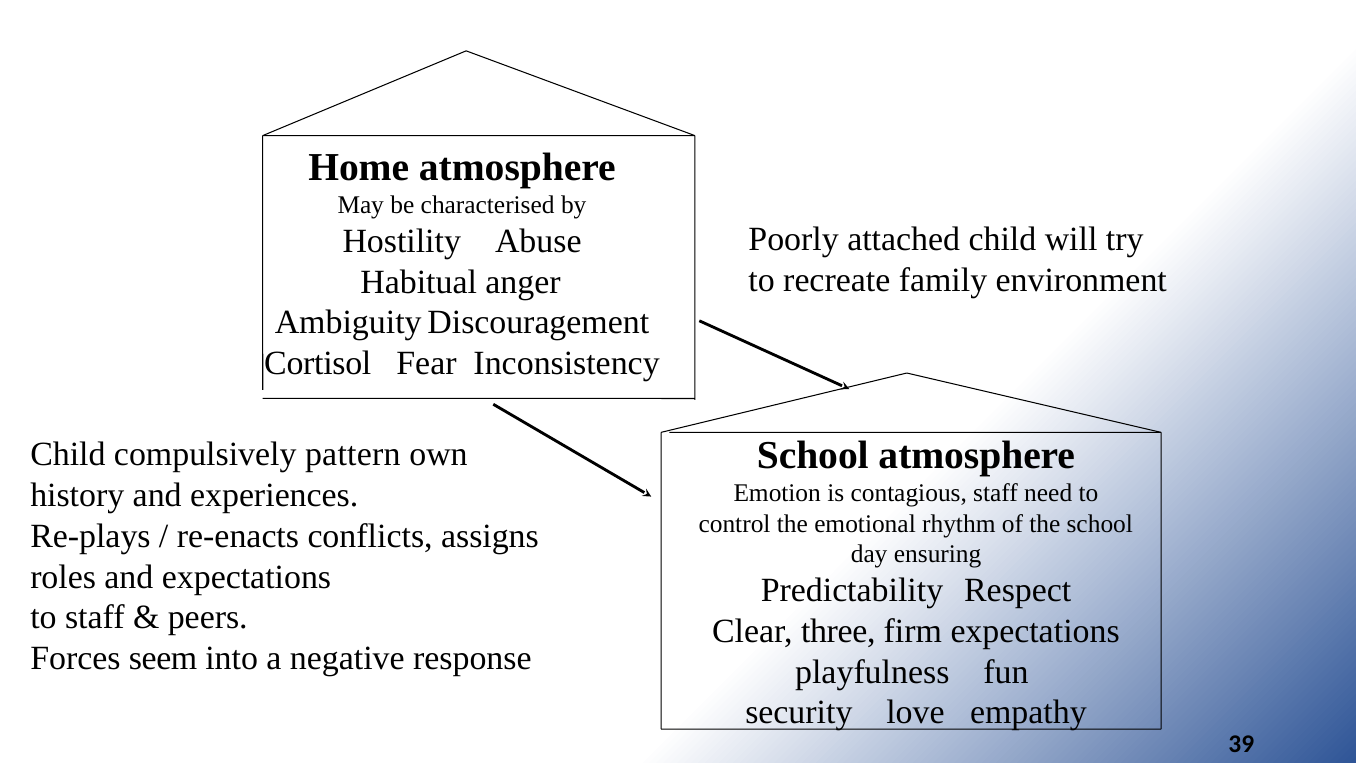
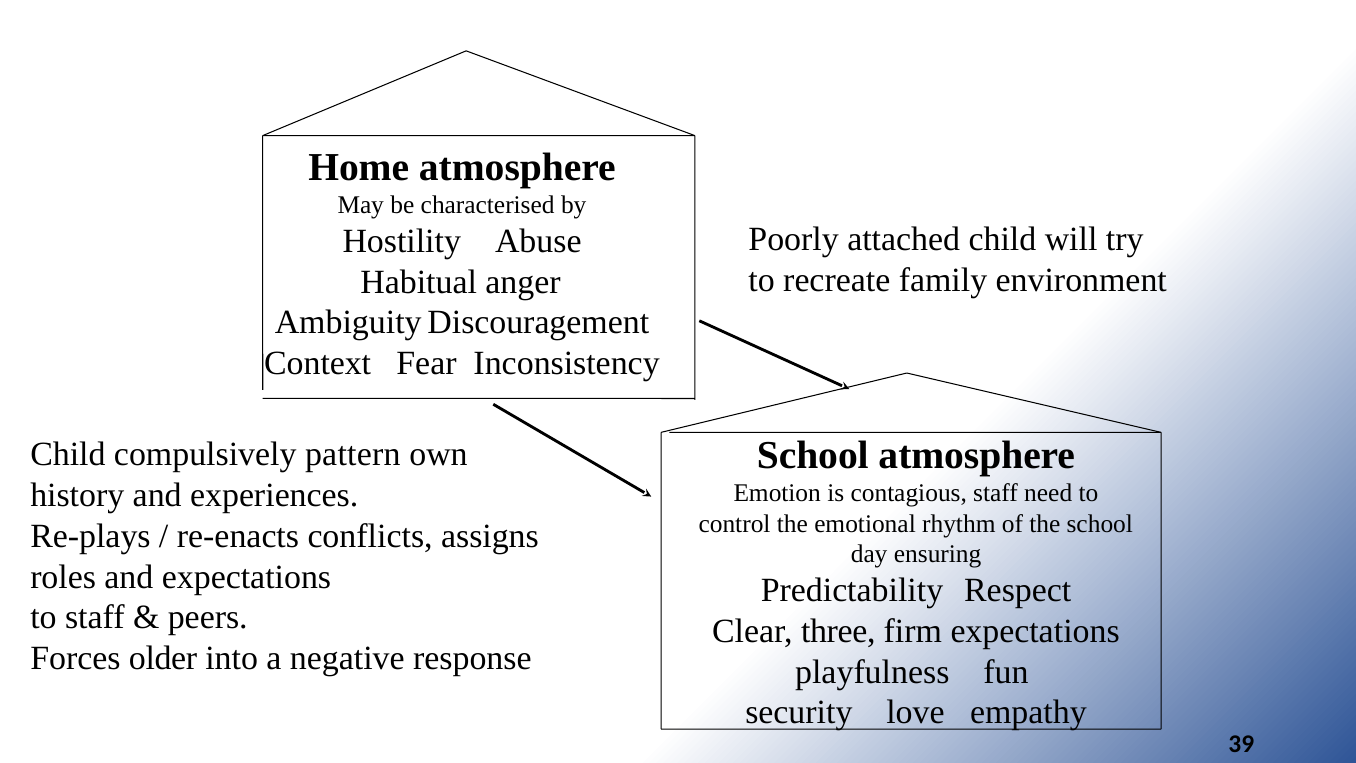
Cortisol: Cortisol -> Context (318, 363)
seem: seem -> older (163, 658)
